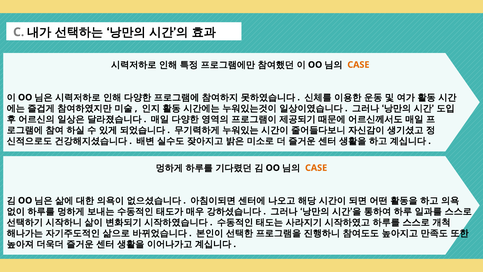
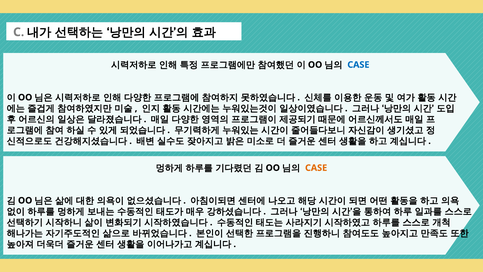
CASE colour: orange -> blue (358, 65)
